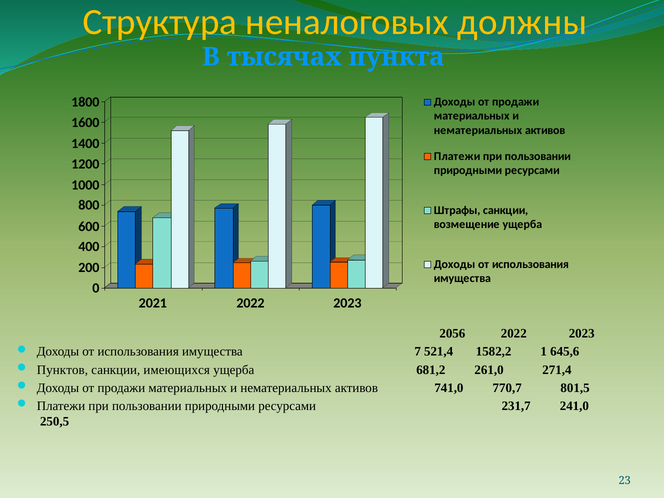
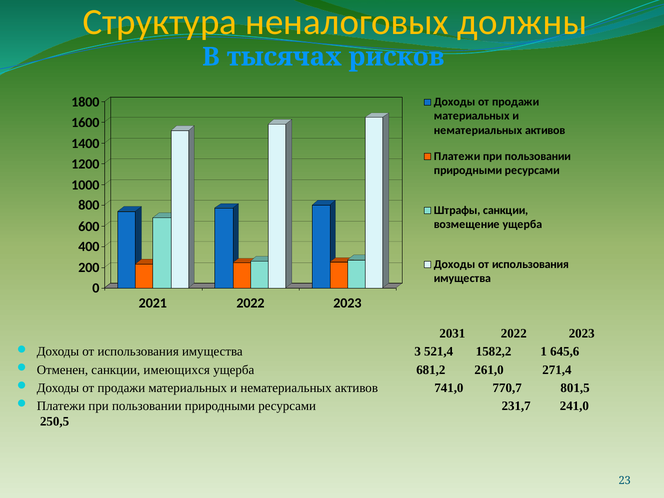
пункта: пункта -> рисков (396, 57)
2056: 2056 -> 2031 (452, 334)
7: 7 -> 3 (418, 352)
Пунктов: Пунктов -> Отменен (63, 370)
